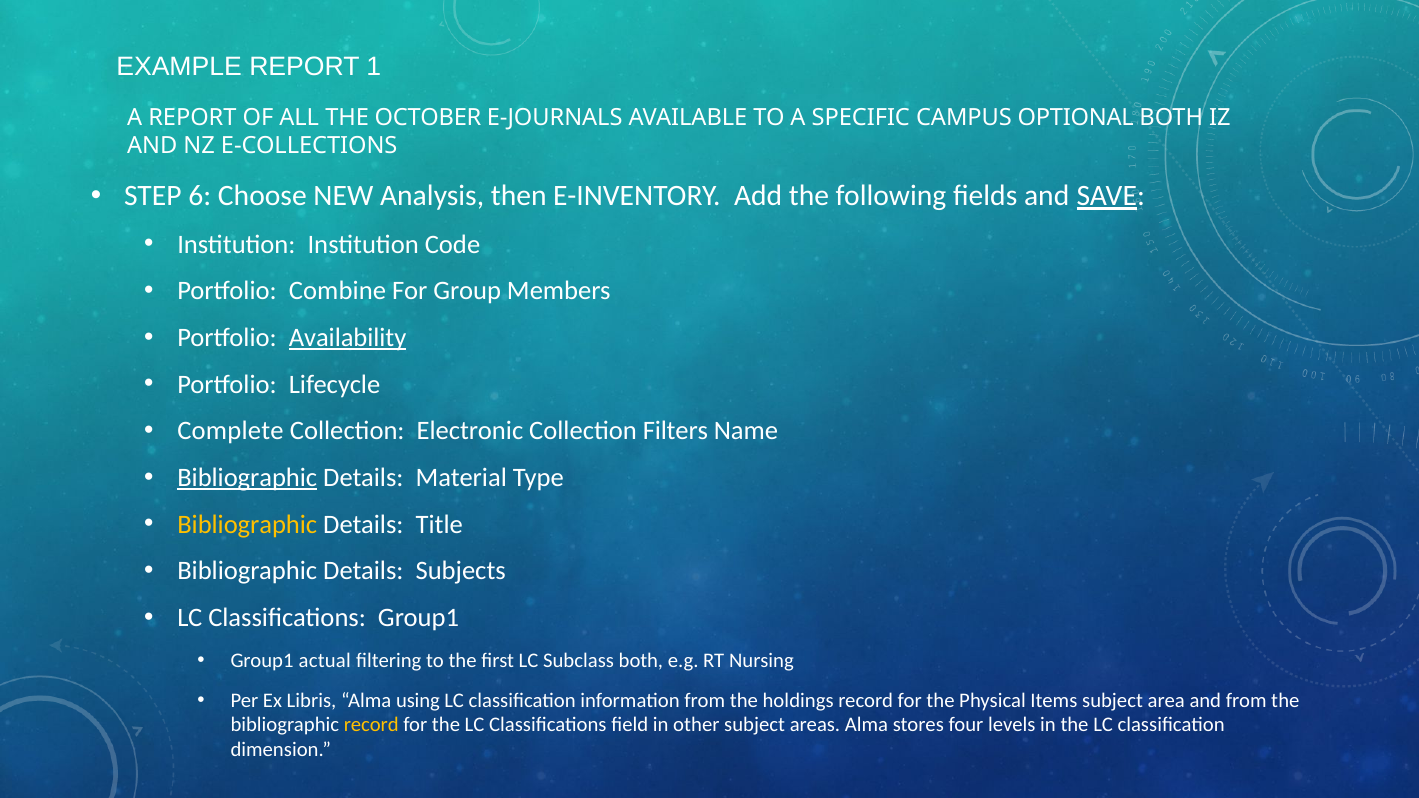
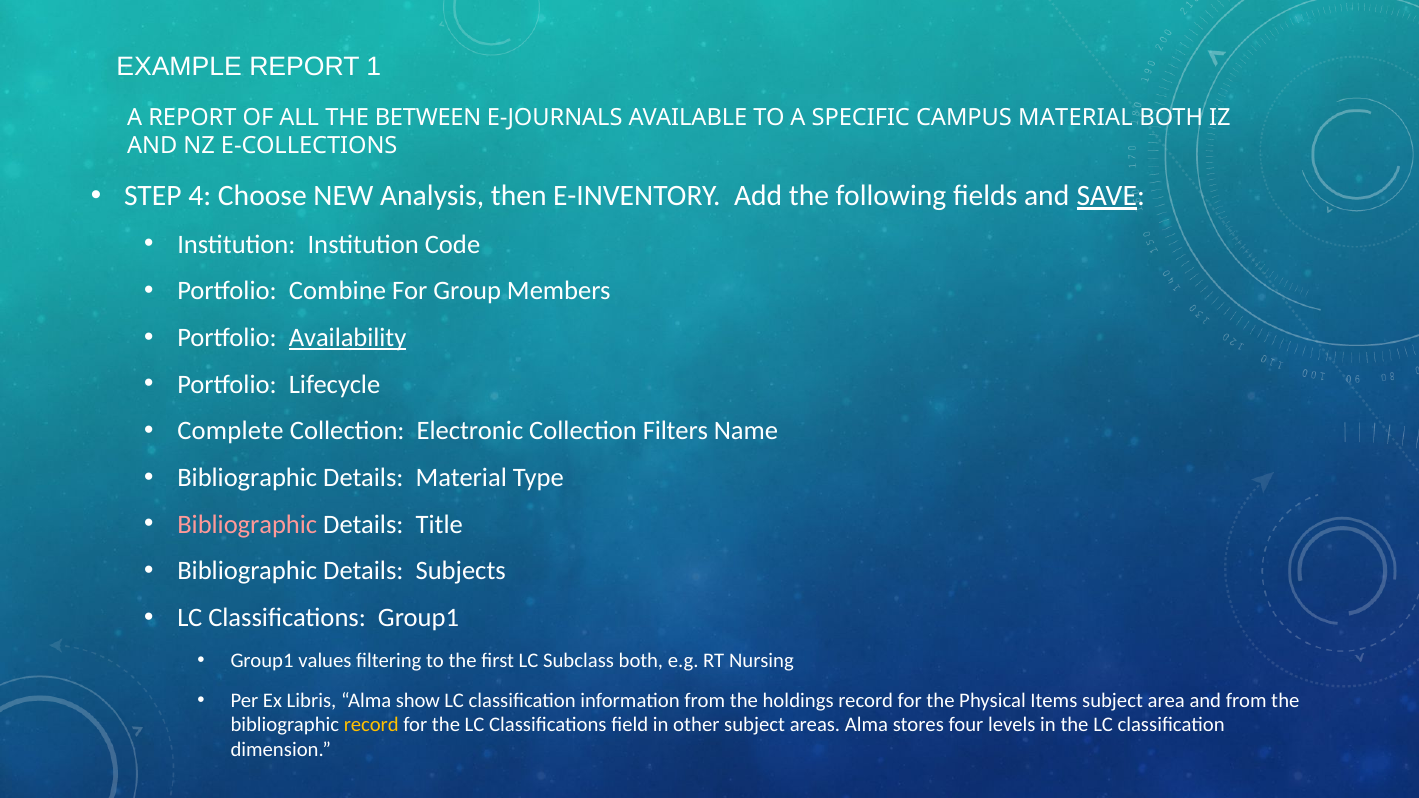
OCTOBER: OCTOBER -> BETWEEN (428, 118)
CAMPUS OPTIONAL: OPTIONAL -> MATERIAL (1076, 118)
6: 6 -> 4 (200, 196)
Bibliographic underline: present -> none (247, 478)
Bibliographic colour: yellow -> pink (247, 525)
actual: actual -> values (325, 661)
using: using -> show (418, 700)
